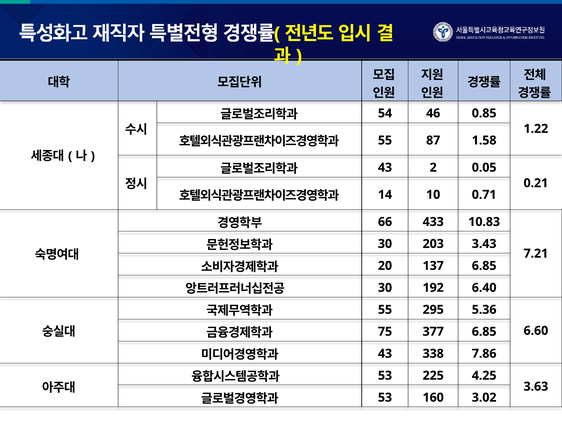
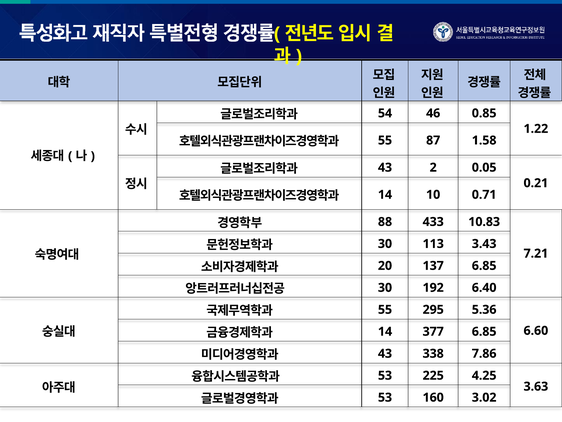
66: 66 -> 88 (385, 222)
203: 203 -> 113 (433, 244)
75: 75 -> 14 (385, 331)
